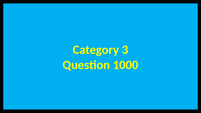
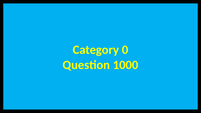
3: 3 -> 0 (125, 50)
